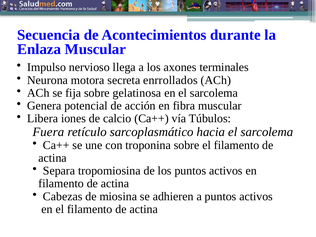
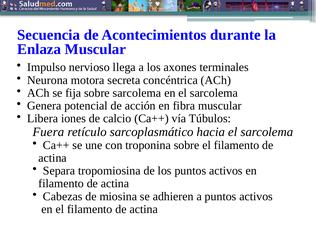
enrrollados: enrrollados -> concéntrica (171, 80)
sobre gelatinosa: gelatinosa -> sarcolema (137, 93)
